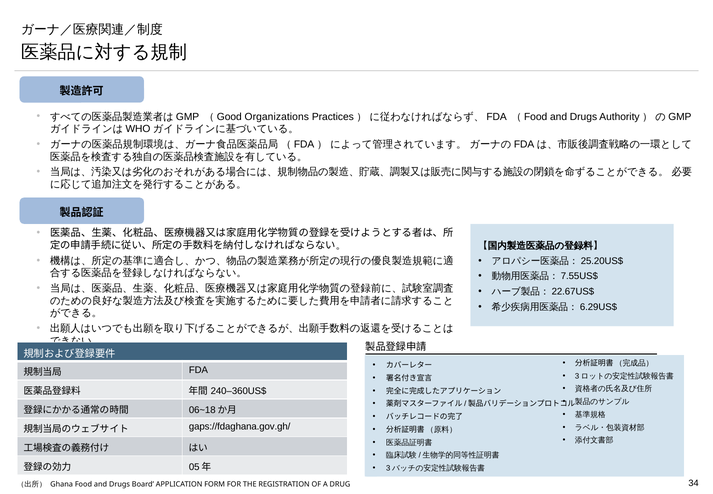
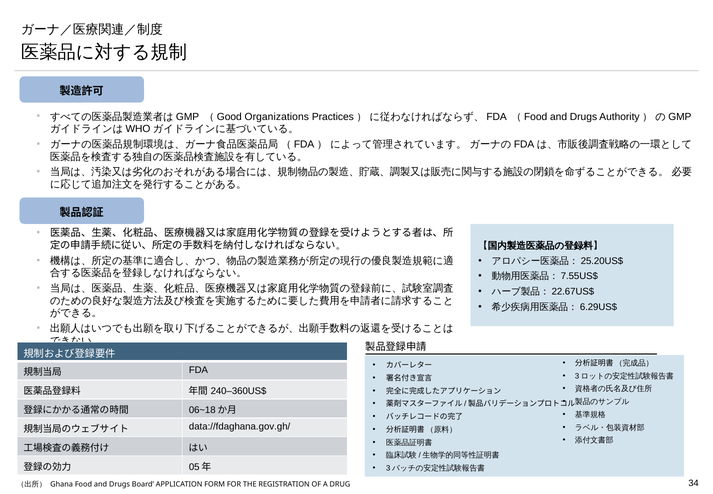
gaps://fdaghana.gov.gh/: gaps://fdaghana.gov.gh/ -> data://fdaghana.gov.gh/ (240, 426)
